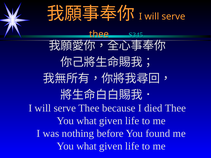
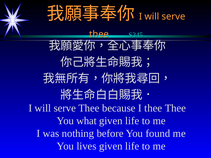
I died: died -> thee (153, 108)
what: what -> lives (86, 146)
